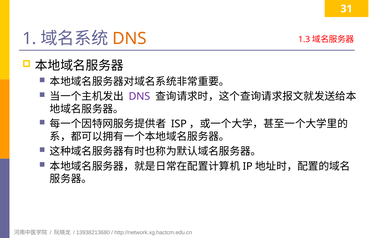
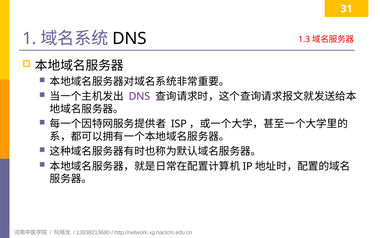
DNS colour: orange -> black (130, 38)
